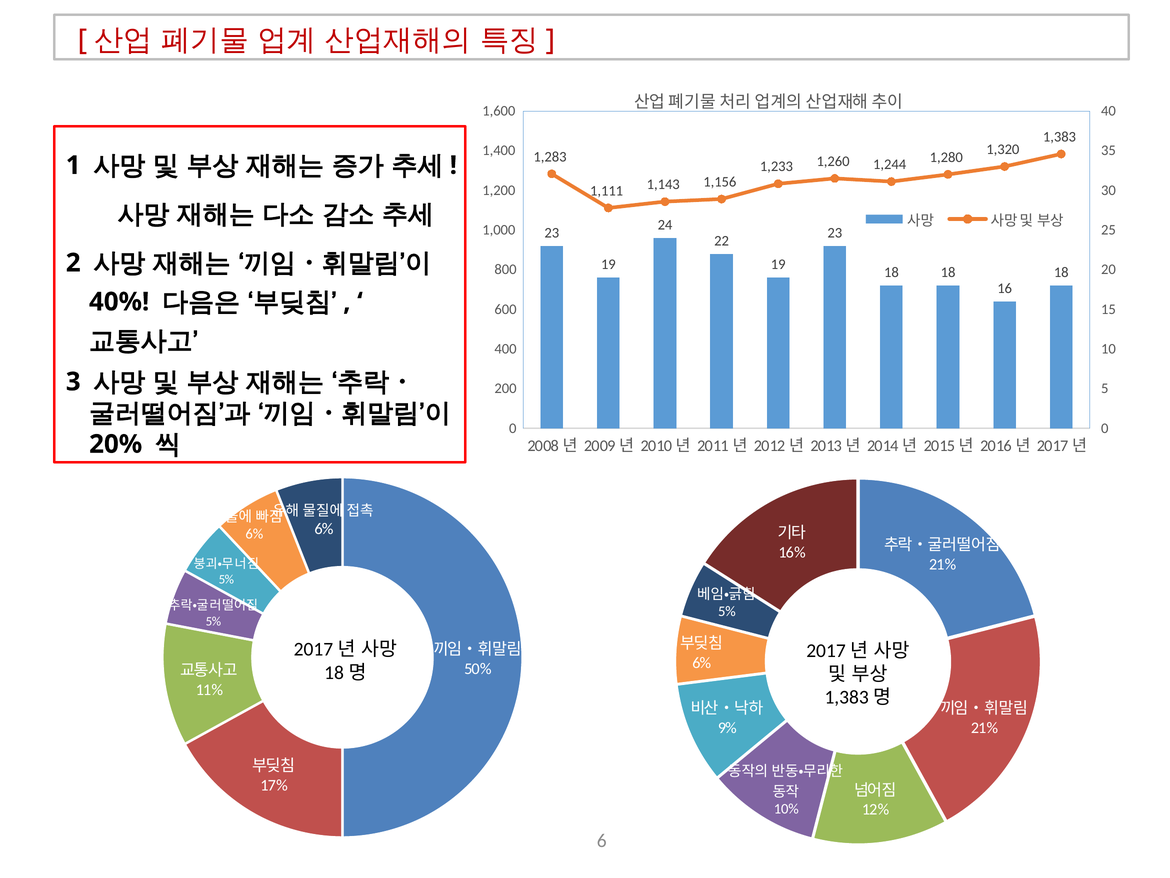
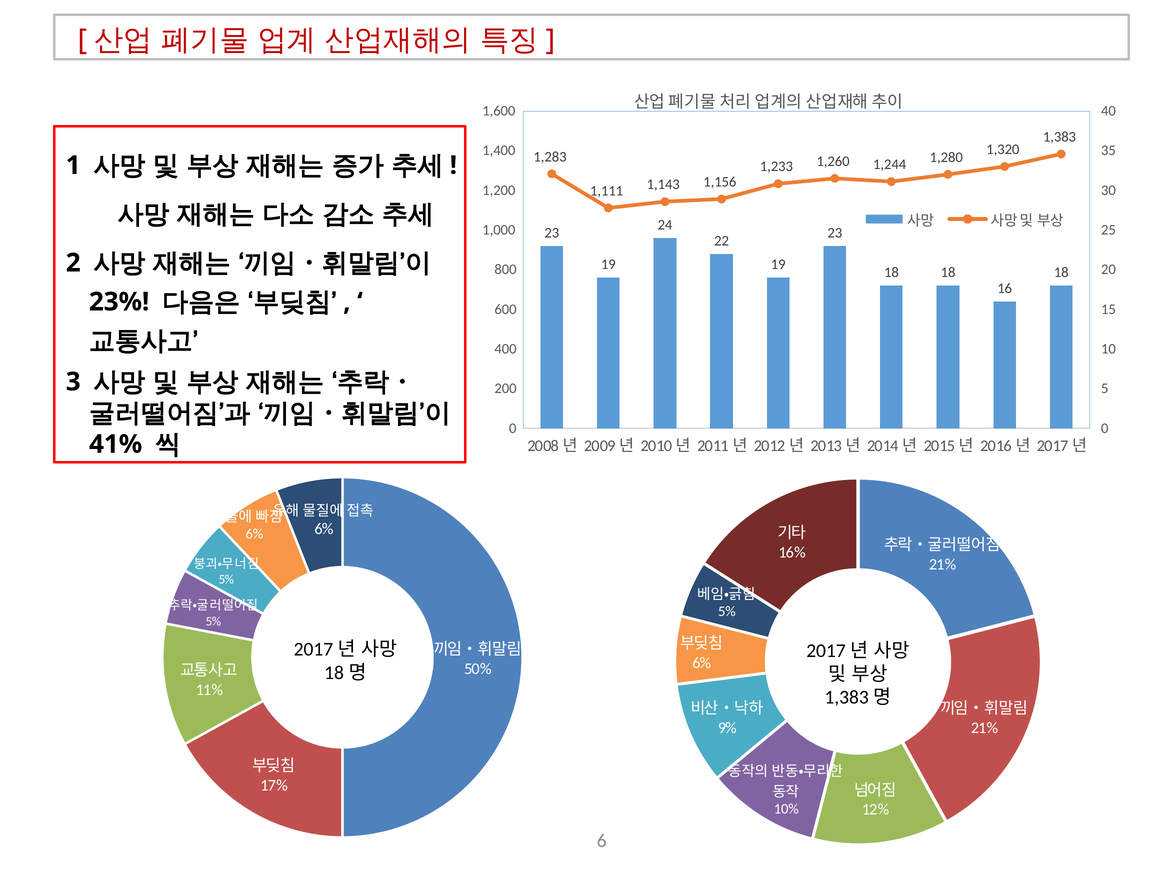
40%: 40% -> 23% (119, 302)
20%: 20% -> 41% (116, 444)
